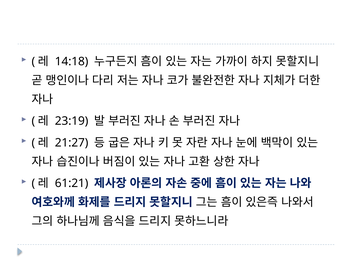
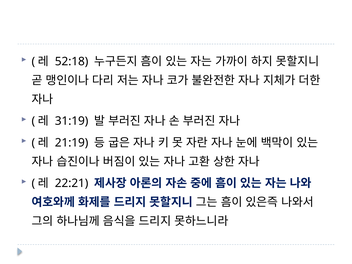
14:18: 14:18 -> 52:18 (72, 61)
23:19: 23:19 -> 31:19 (72, 121)
21:27: 21:27 -> 21:19 (72, 143)
61:21: 61:21 -> 22:21 (72, 183)
